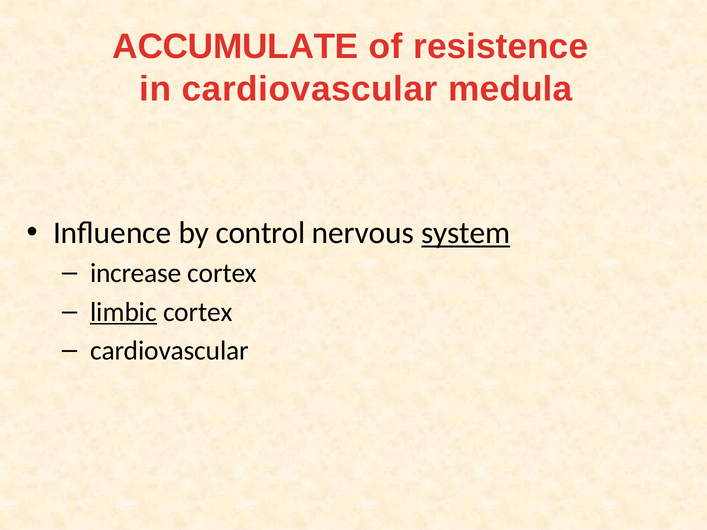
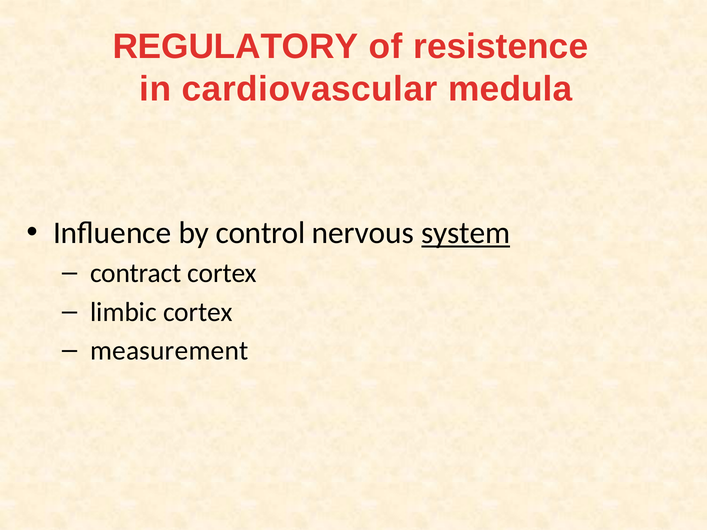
ACCUMULATE: ACCUMULATE -> REGULATORY (235, 47)
increase: increase -> contract (136, 274)
limbic underline: present -> none (123, 312)
cardiovascular: cardiovascular -> measurement (169, 351)
